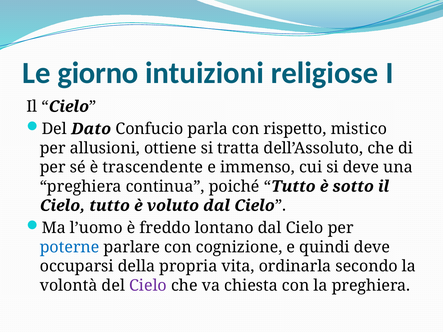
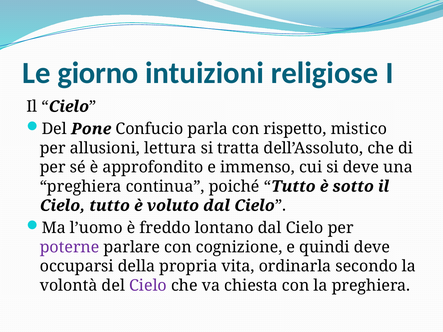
Dato: Dato -> Pone (91, 129)
ottiene: ottiene -> lettura (170, 148)
trascendente: trascendente -> approfondito (153, 167)
poterne colour: blue -> purple (70, 247)
